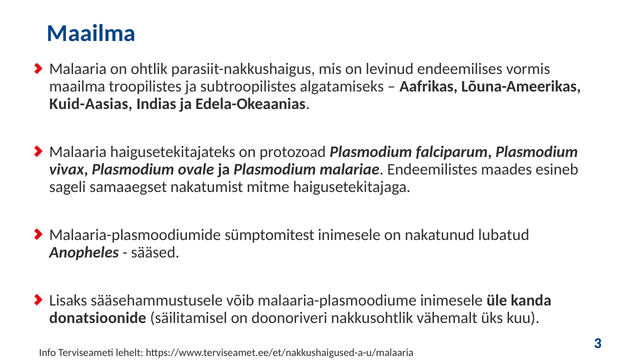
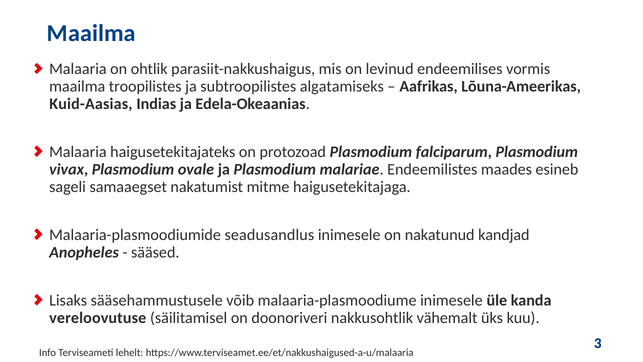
sümptomitest: sümptomitest -> seadusandlus (269, 235)
lubatud: lubatud -> kandjad (504, 235)
donatsioonide: donatsioonide -> vereloovutuse (98, 317)
